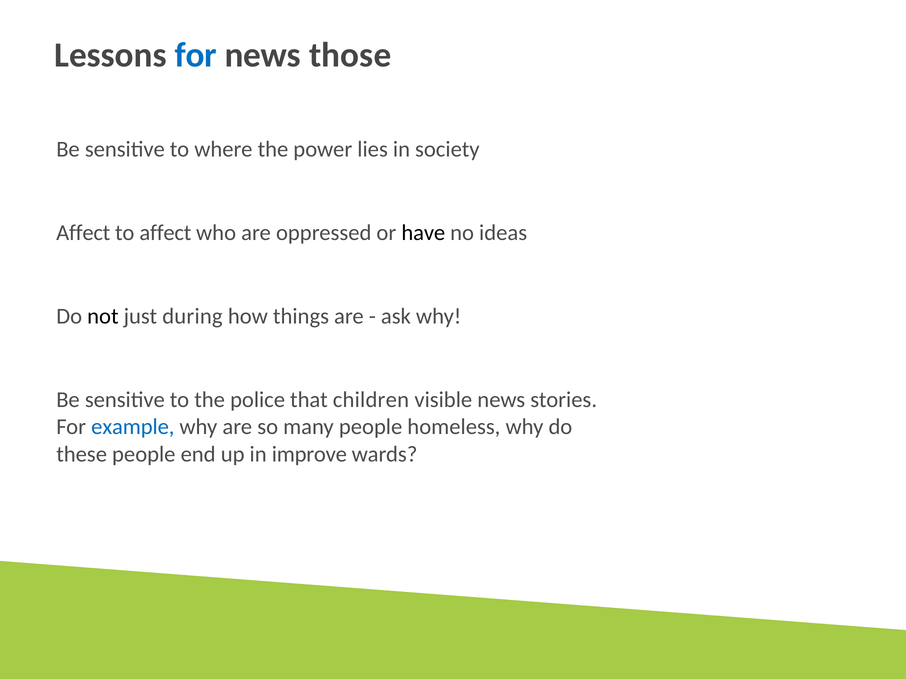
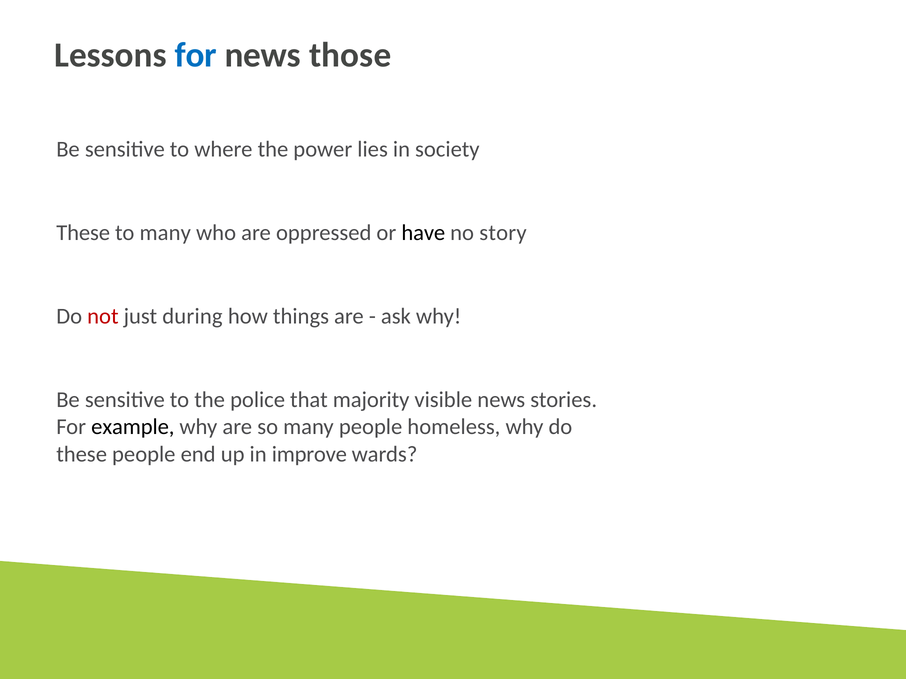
Affect: Affect -> These (83, 233)
to affect: affect -> many (165, 233)
ideas: ideas -> story (503, 233)
not colour: black -> red (103, 317)
children: children -> majority (371, 400)
example colour: blue -> black (133, 427)
